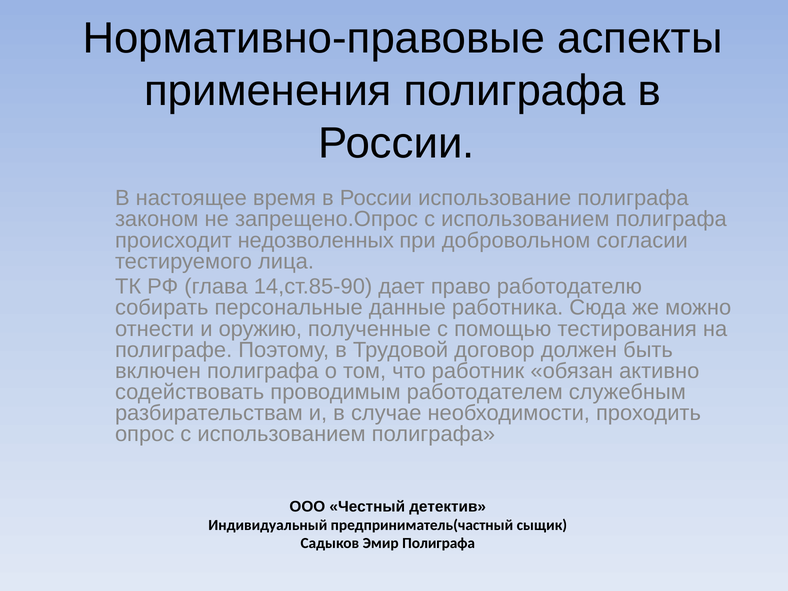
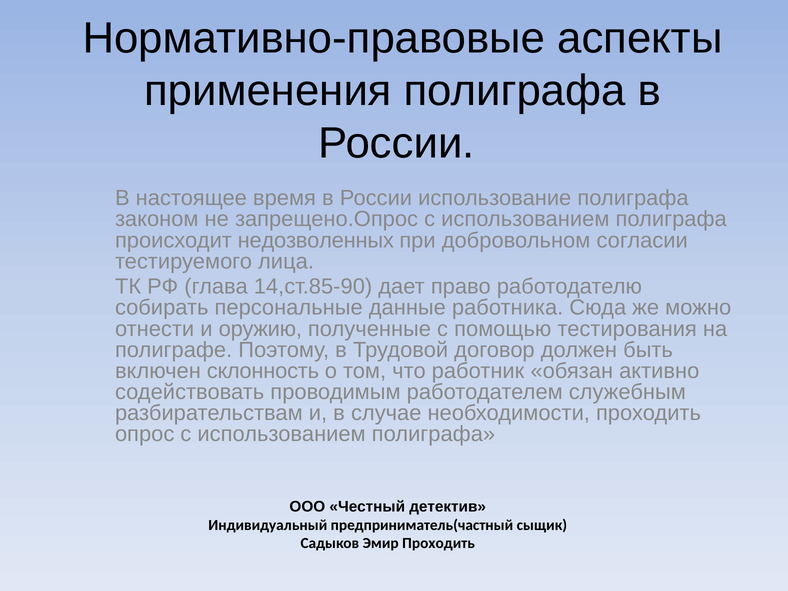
включен полиграфа: полиграфа -> склонность (263, 371)
Эмир Полиграфа: Полиграфа -> Проходить (439, 543)
